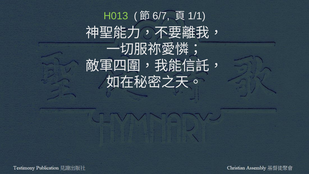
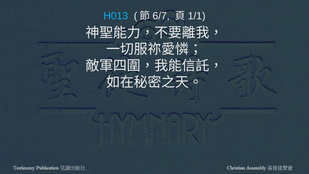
H013 colour: light green -> light blue (116, 16)
